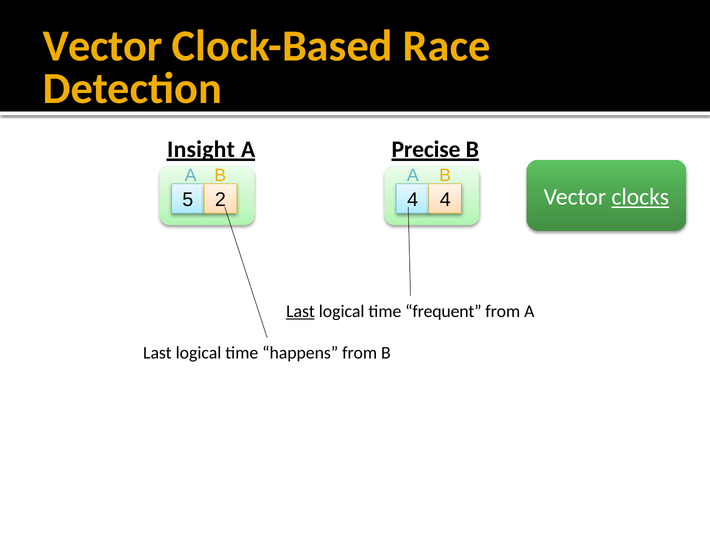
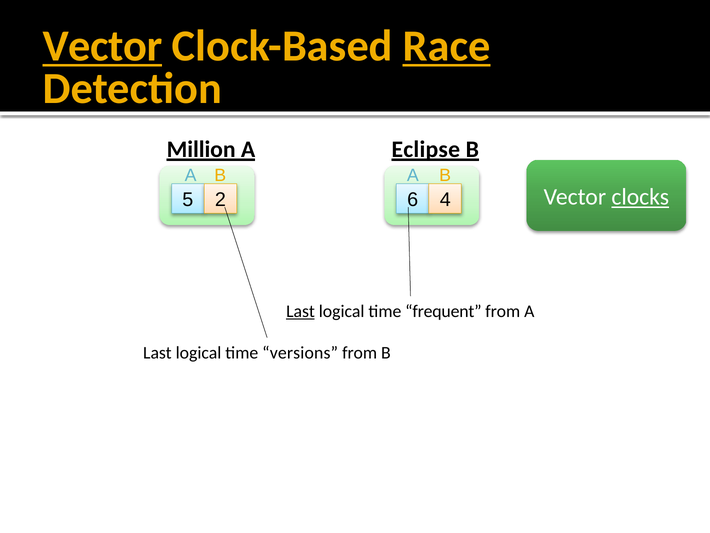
Vector underline: none -> present (103, 46)
Race underline: none -> present (447, 46)
Insight: Insight -> Million (201, 150)
Precise: Precise -> Eclipse (426, 150)
2 4: 4 -> 6 (413, 200)
happens: happens -> versions (300, 353)
